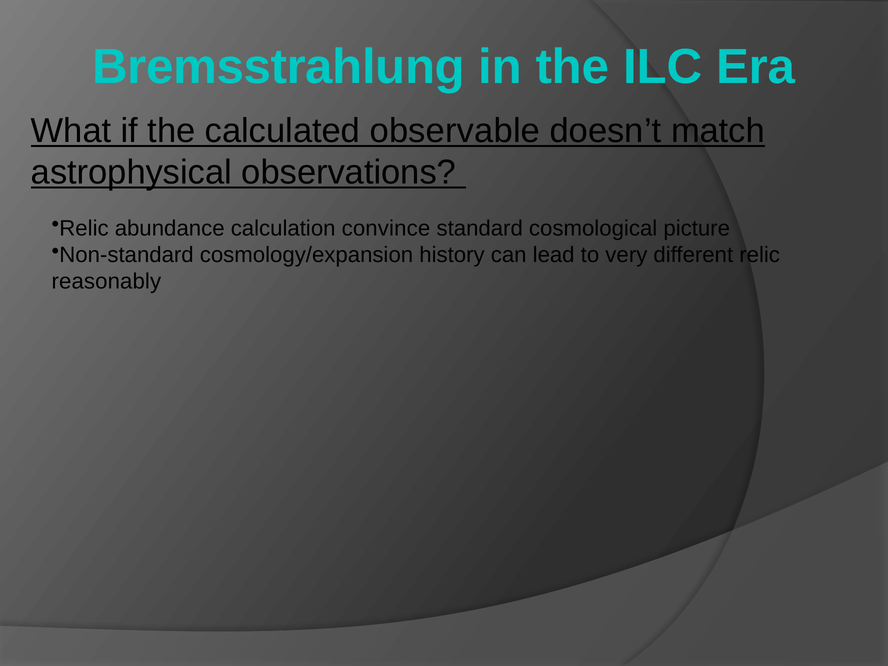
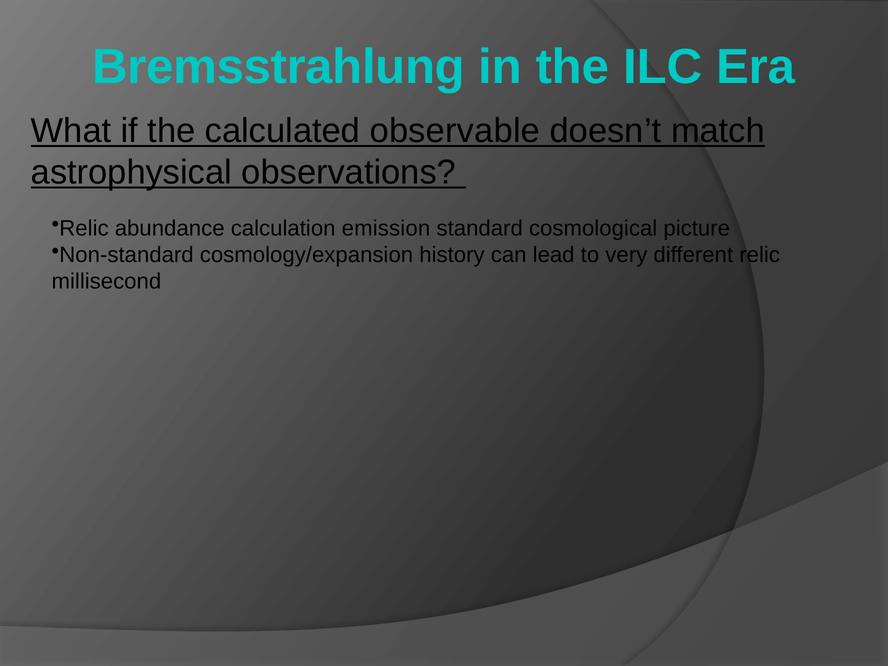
convince: convince -> emission (386, 228)
reasonably: reasonably -> millisecond (106, 282)
